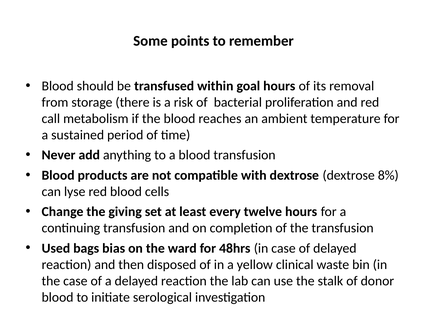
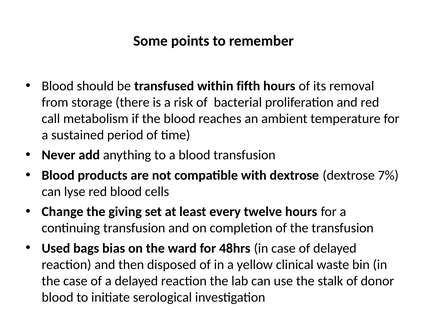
goal: goal -> fifth (248, 86)
8%: 8% -> 7% (388, 175)
